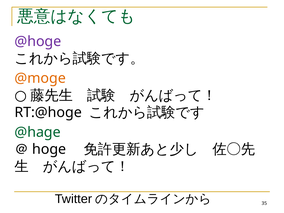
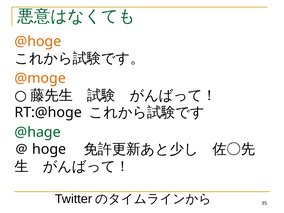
@hoge colour: purple -> orange (38, 41)
